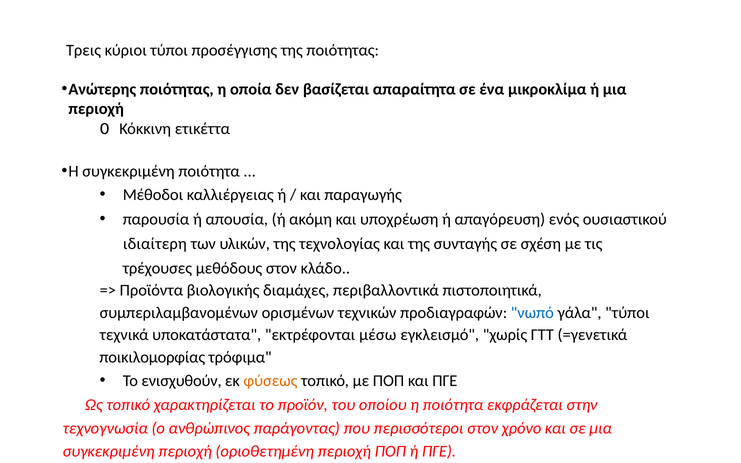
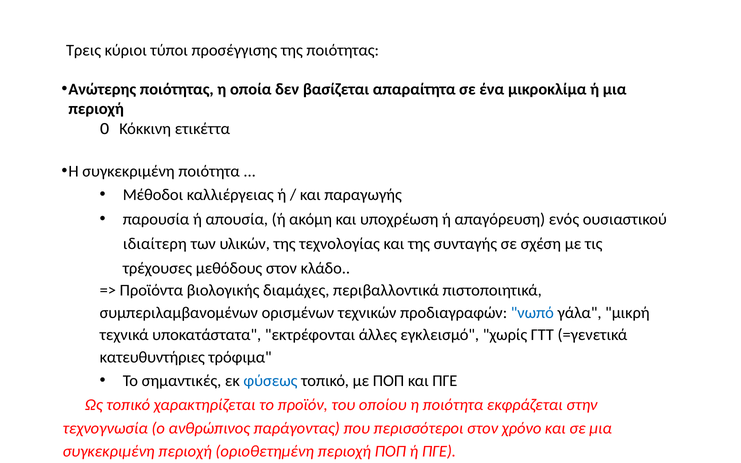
γάλα τύποι: τύποι -> μικρή (627, 313)
μέσω: μέσω -> άλλες (378, 335)
ποικιλομορφίας: ποικιλομορφίας -> κατευθυντήριες (152, 357)
ενισχυθούν: ενισχυθούν -> σημαντικές (181, 381)
φύσεως colour: orange -> blue (270, 381)
